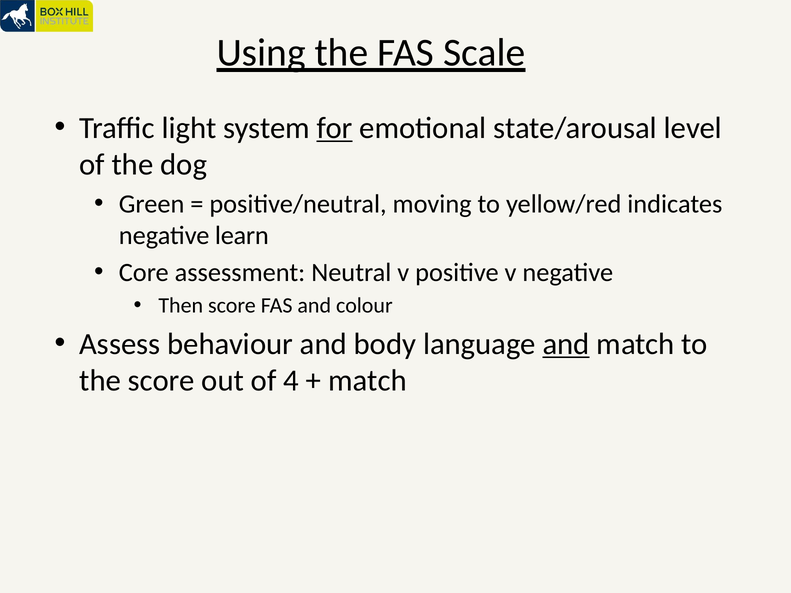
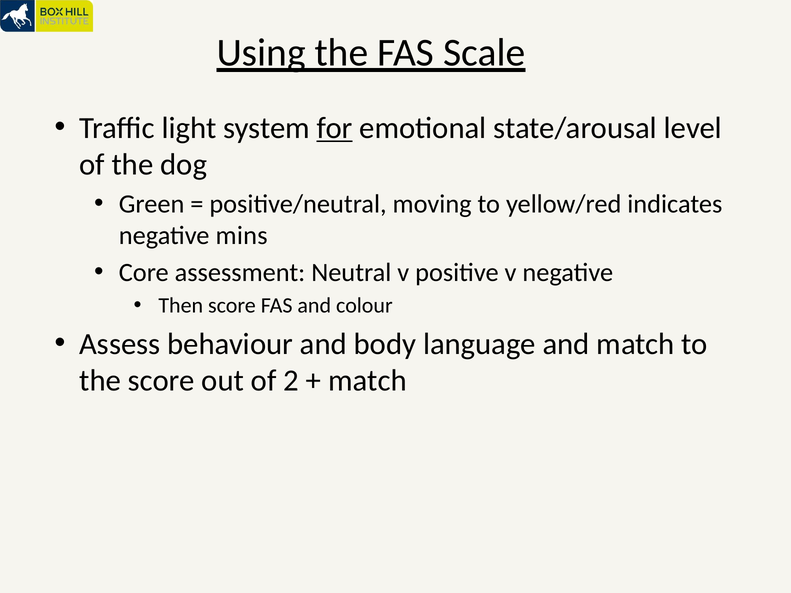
learn: learn -> mins (242, 236)
and underline: present -> none (566, 344)
4: 4 -> 2 (291, 381)
